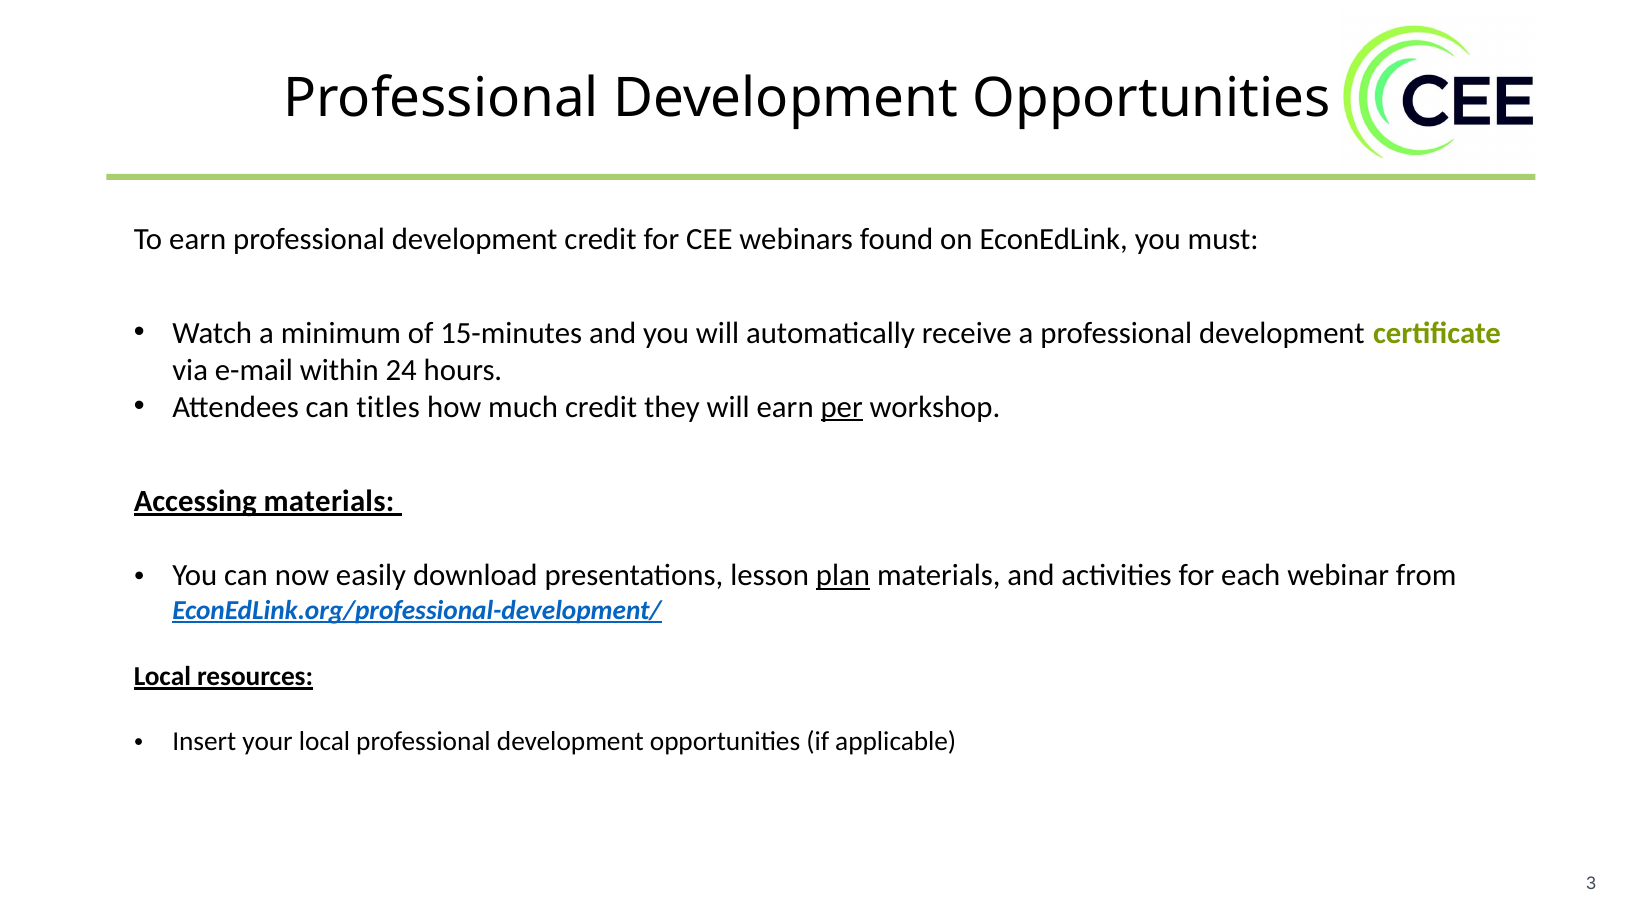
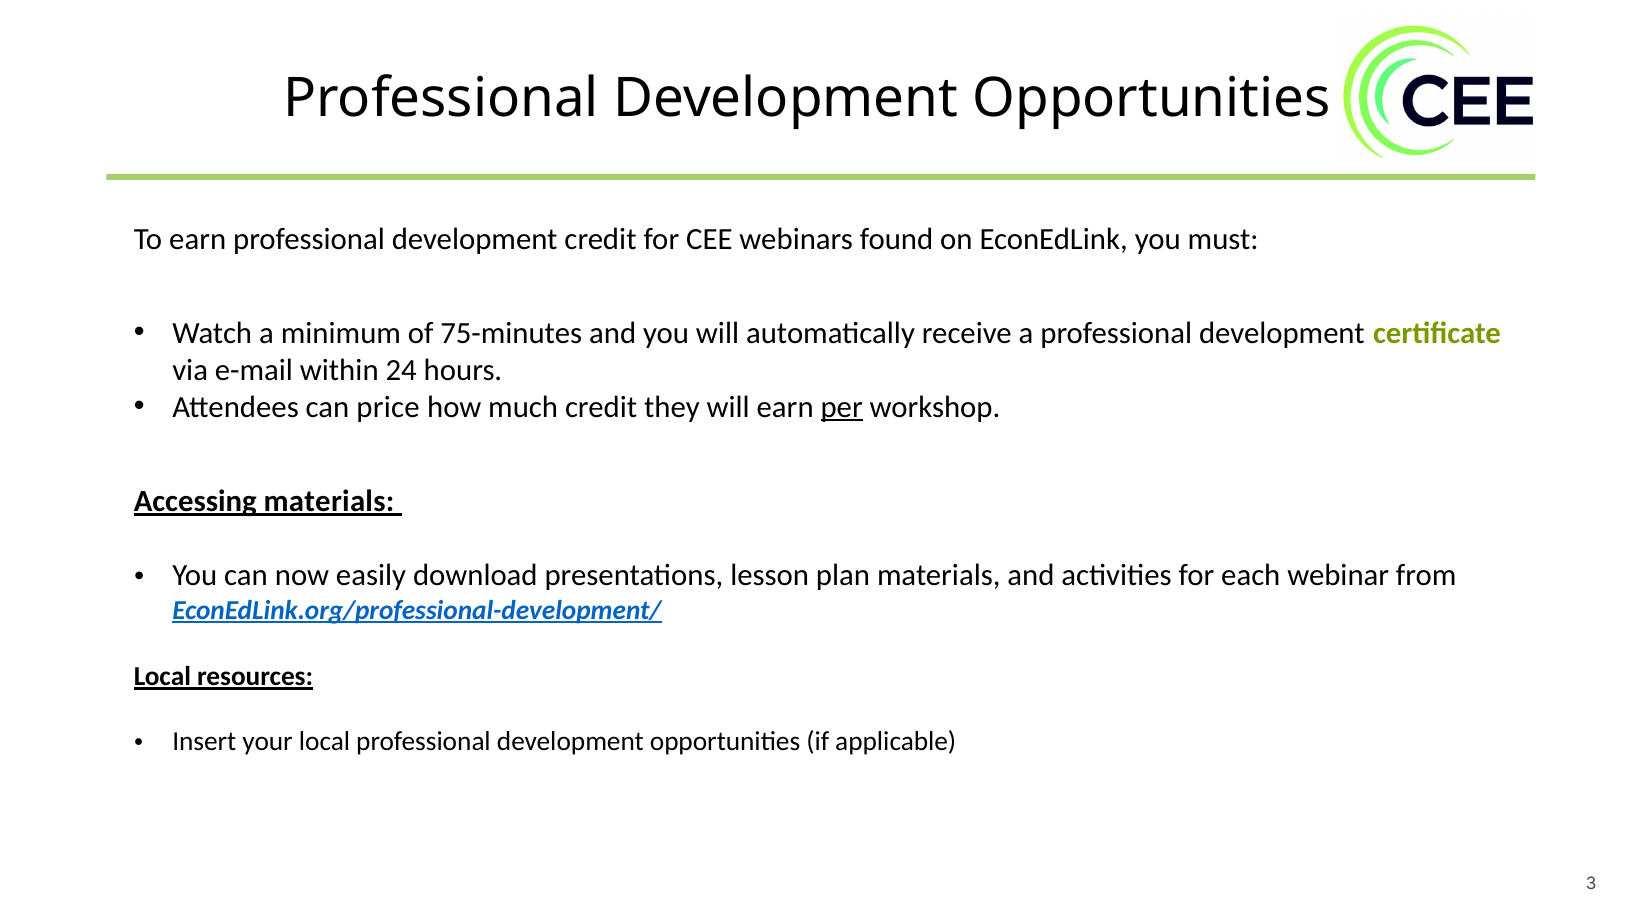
15-minutes: 15-minutes -> 75-minutes (511, 334)
titles: titles -> price (388, 407)
plan underline: present -> none (843, 576)
